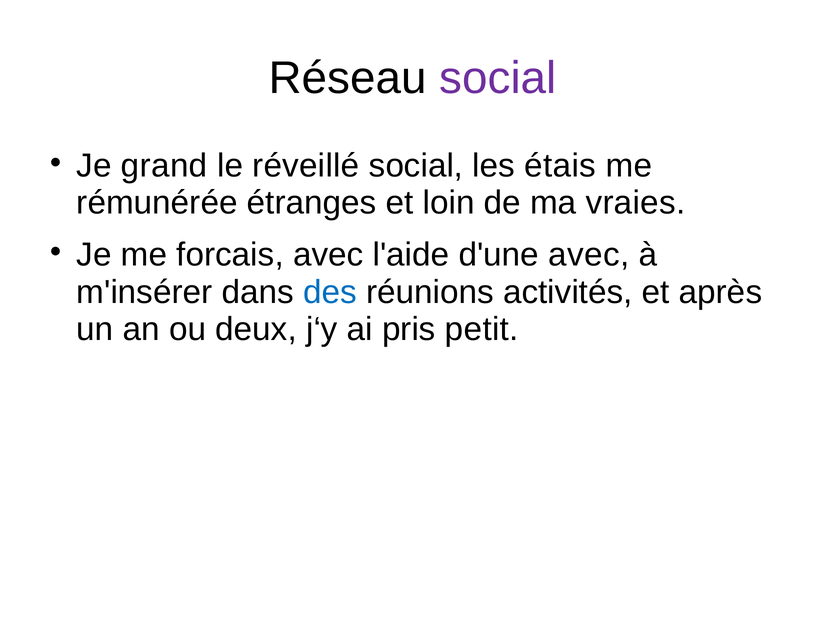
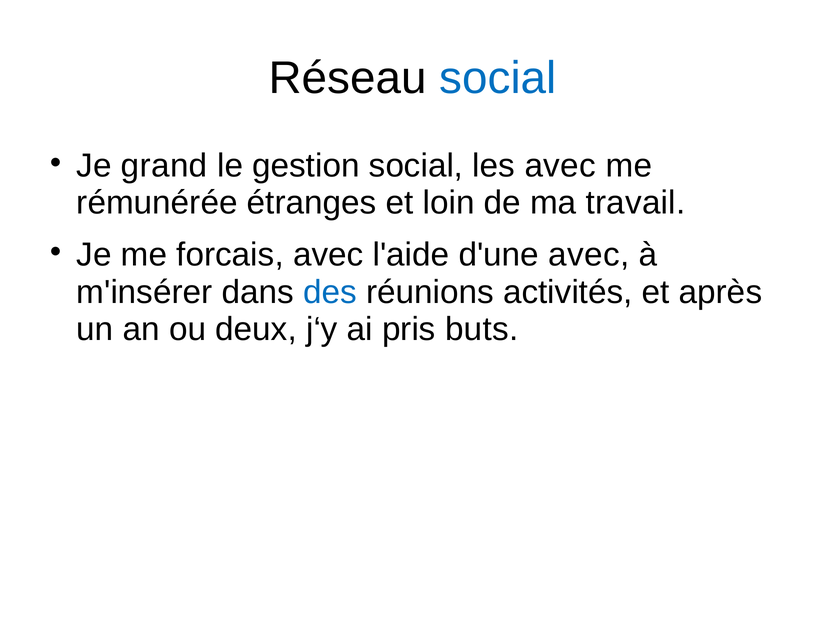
social colour: purple -> blue (498, 78)
réveillé: réveillé -> gestion (306, 166)
les étais: étais -> avec (560, 166)
vraies: vraies -> travail (635, 203)
petit: petit -> buts (482, 329)
